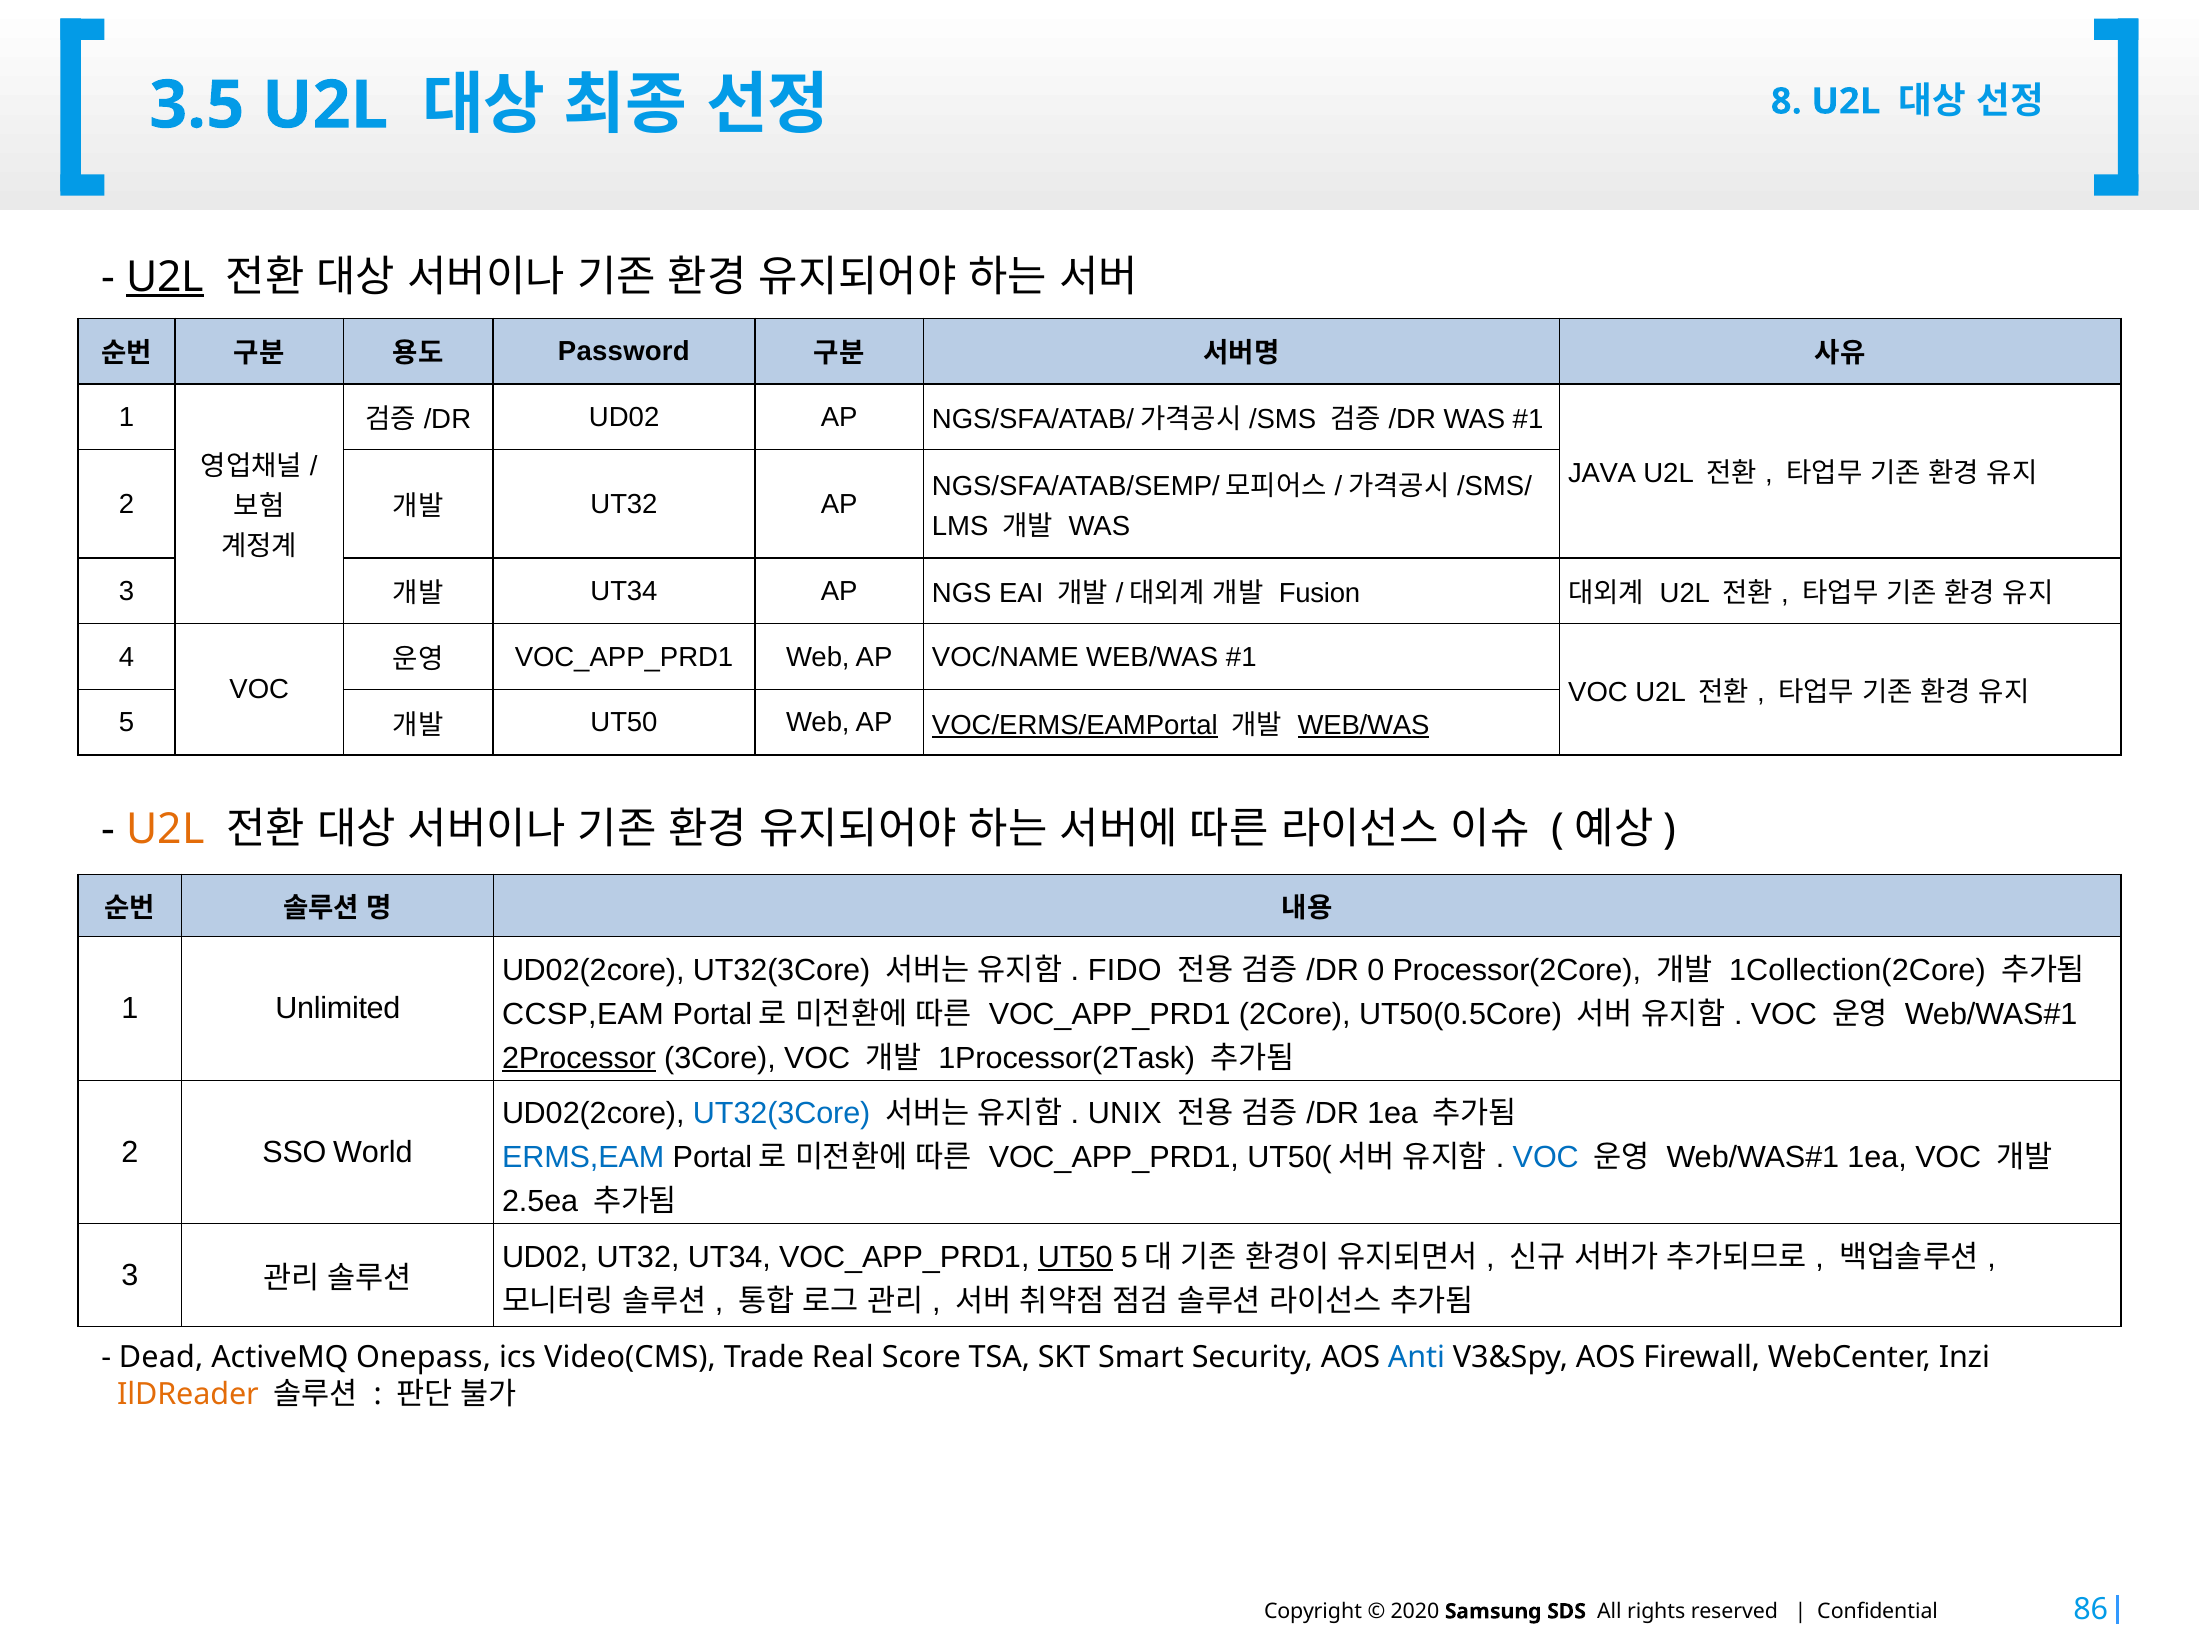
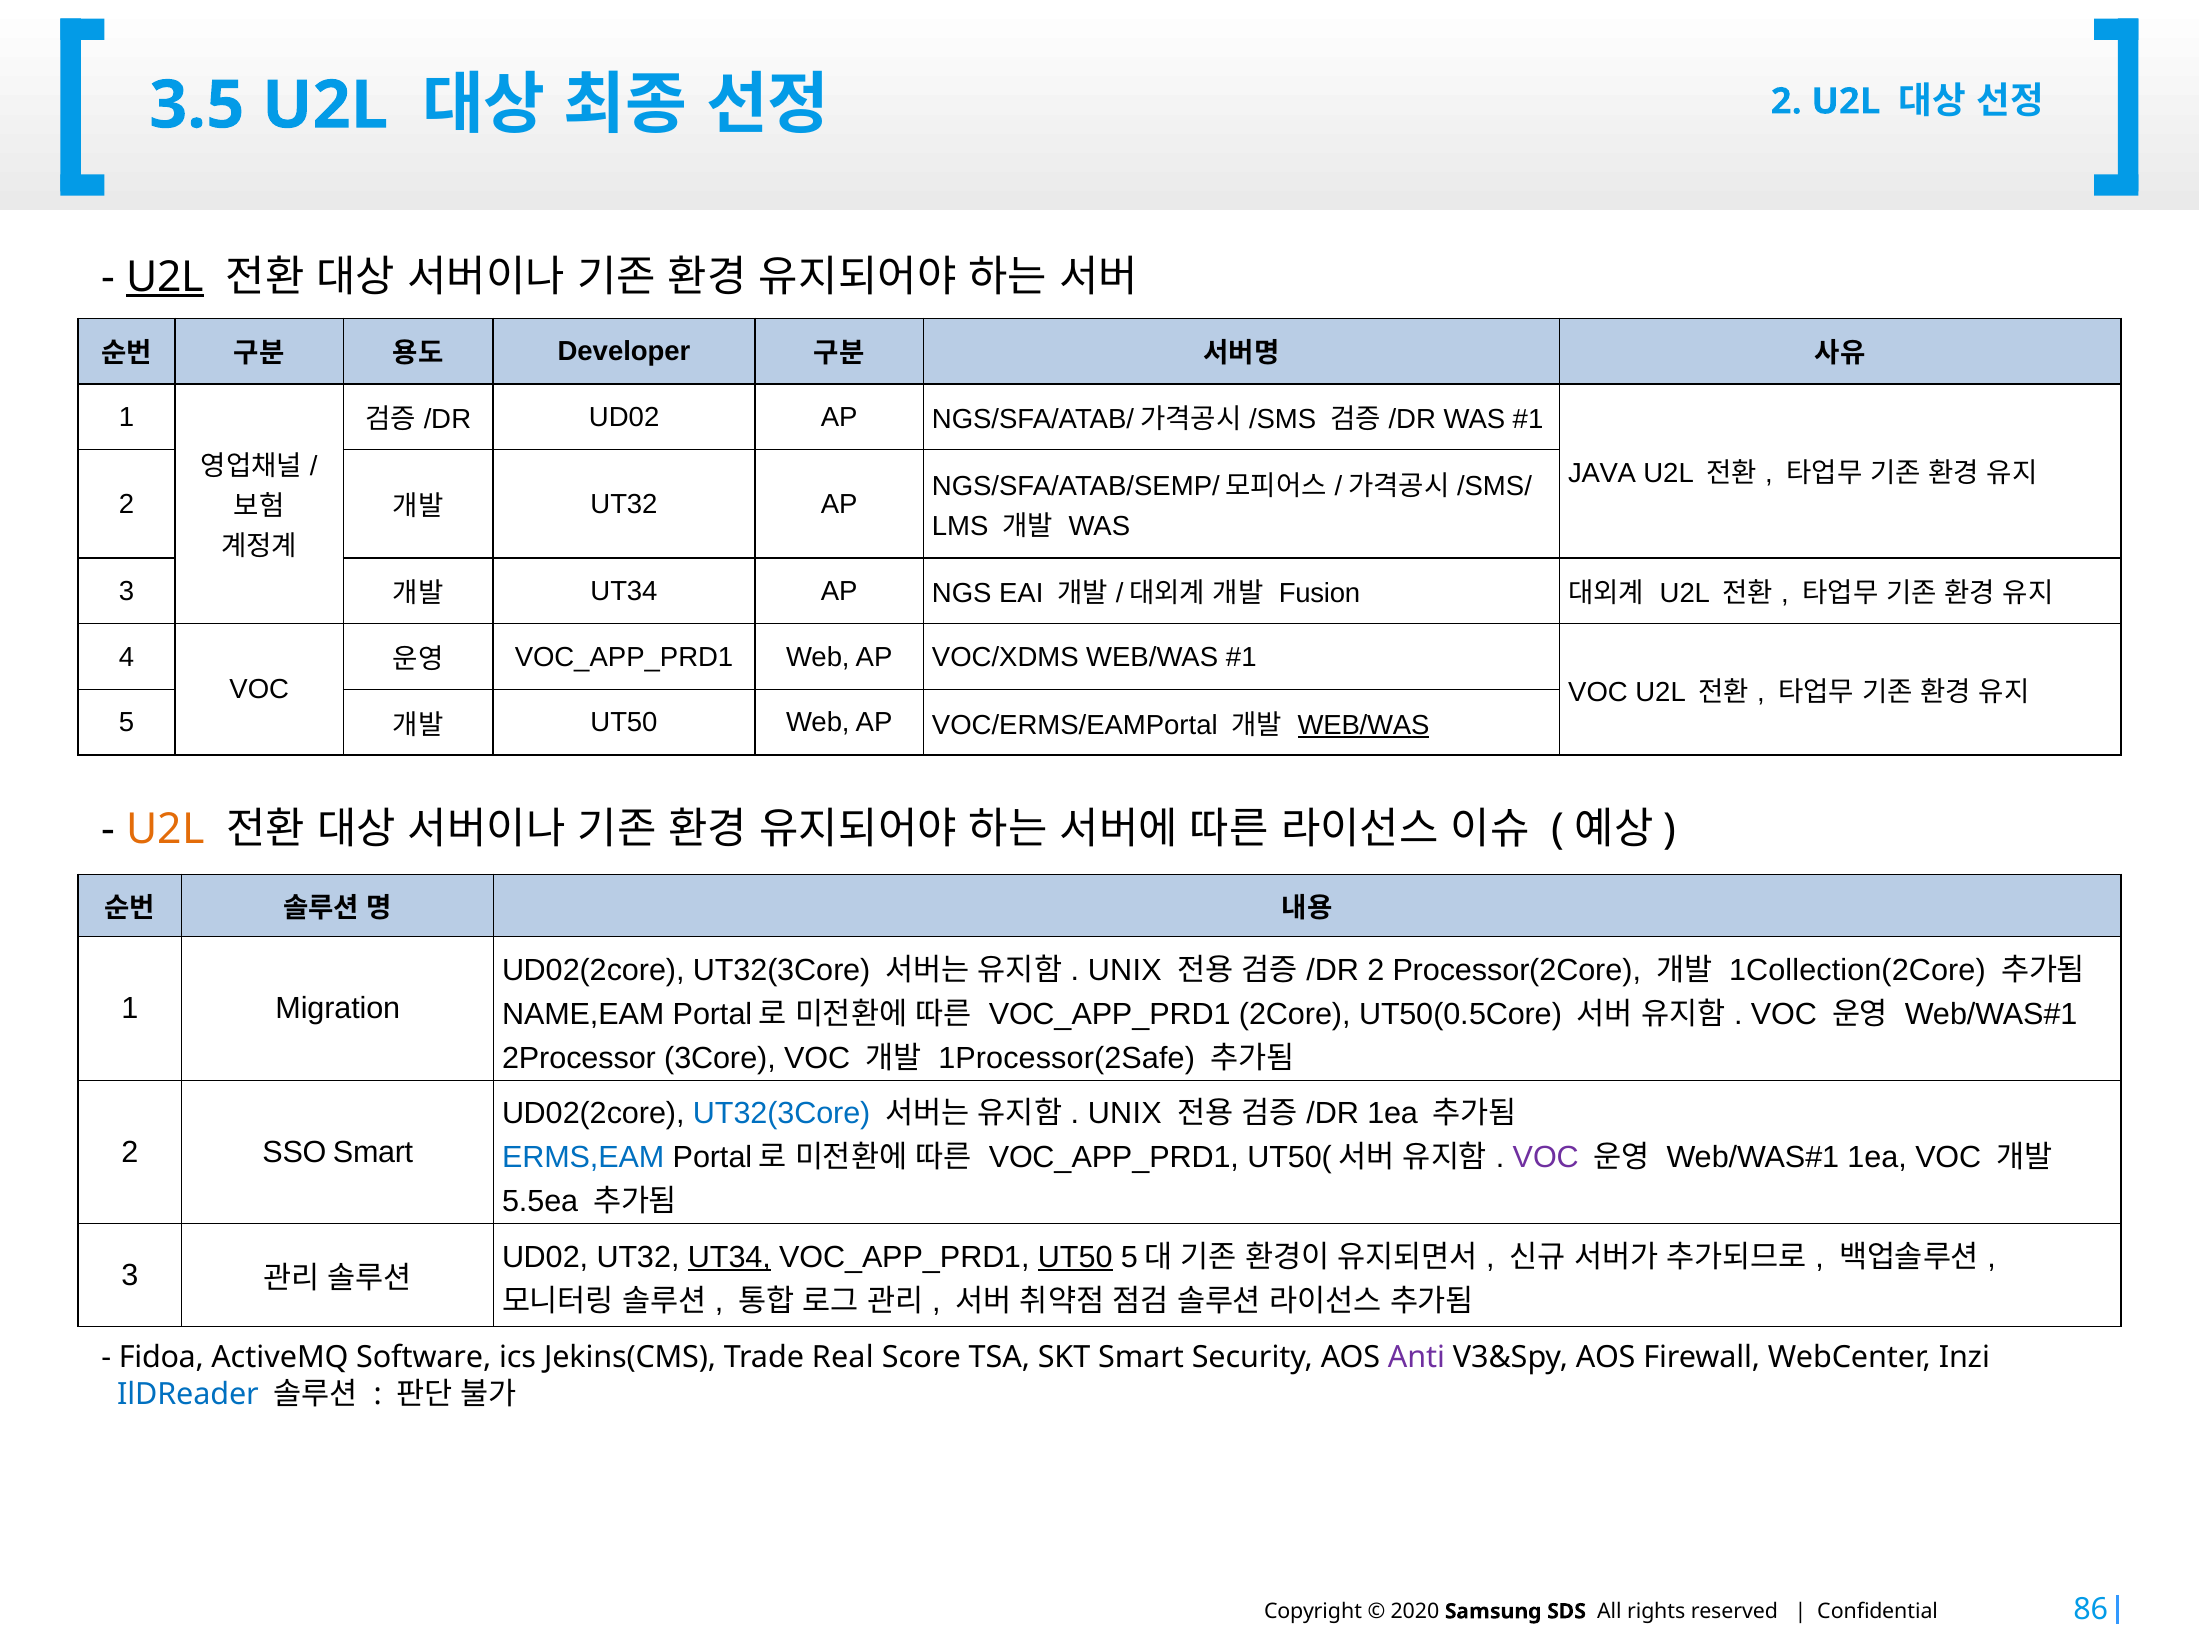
8: 8 -> 2 (1786, 101)
Password: Password -> Developer (624, 352)
VOC/NAME: VOC/NAME -> VOC/XDMS (1005, 657)
VOC/ERMS/EAMPortal underline: present -> none (1075, 725)
FIDO: FIDO -> UNIX (1125, 970)
0: 0 -> 2 (1376, 970)
Unlimited: Unlimited -> Migration (338, 1009)
CCSP,EAM: CCSP,EAM -> NAME,EAM (583, 1014)
2Processor underline: present -> none (579, 1058)
1Processor(2Task: 1Processor(2Task -> 1Processor(2Safe (1067, 1058)
SSO World: World -> Smart (373, 1152)
VOC colour: blue -> purple (1546, 1158)
2.5ea: 2.5ea -> 5.5ea (540, 1202)
UT34 underline: none -> present (729, 1257)
Dead: Dead -> Fidoa (161, 1358)
Onepass: Onepass -> Software (424, 1358)
Video(CMS: Video(CMS -> Jekins(CMS (630, 1358)
Anti colour: blue -> purple (1416, 1358)
IlDReader colour: orange -> blue (188, 1395)
